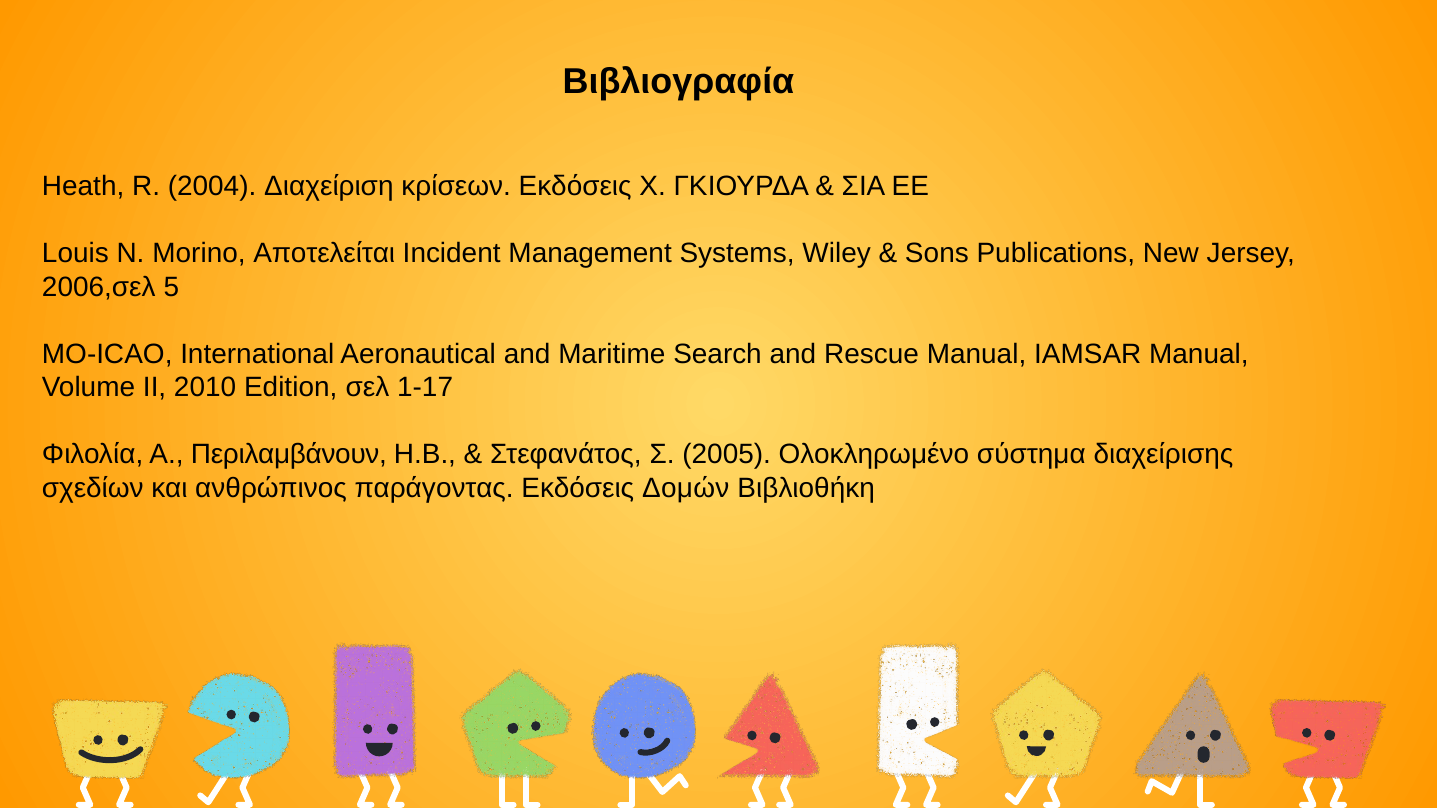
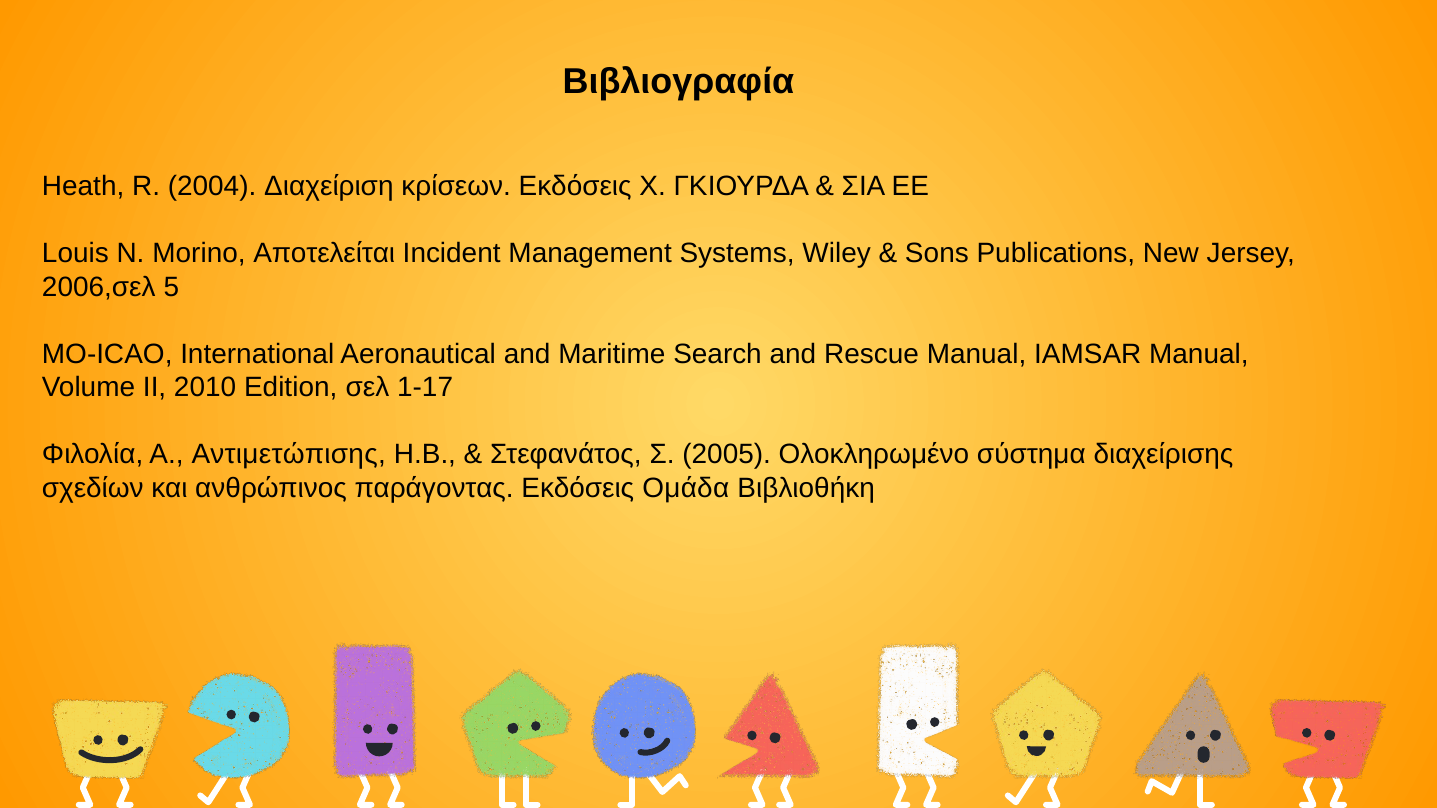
Περιλαμβάνουν: Περιλαμβάνουν -> Αντιμετώπισης (289, 455)
Δομών: Δομών -> Ομάδα (686, 488)
